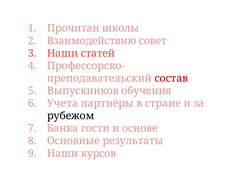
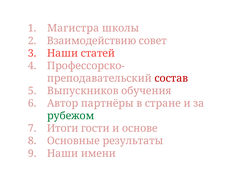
Прочитан: Прочитан -> Магистра (73, 28)
Учета: Учета -> Автор (63, 103)
рубежом colour: black -> green (71, 116)
Банка: Банка -> Итоги (63, 129)
курсов: курсов -> имени (98, 154)
